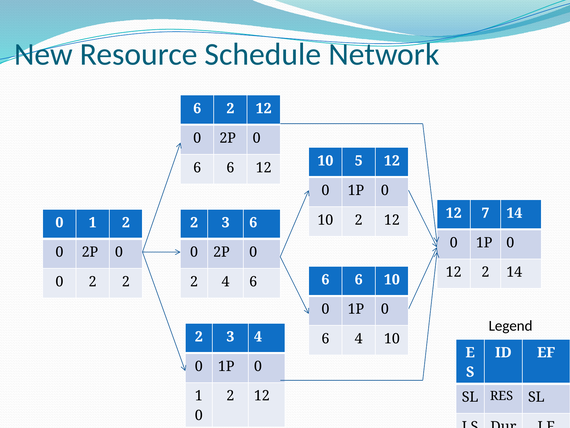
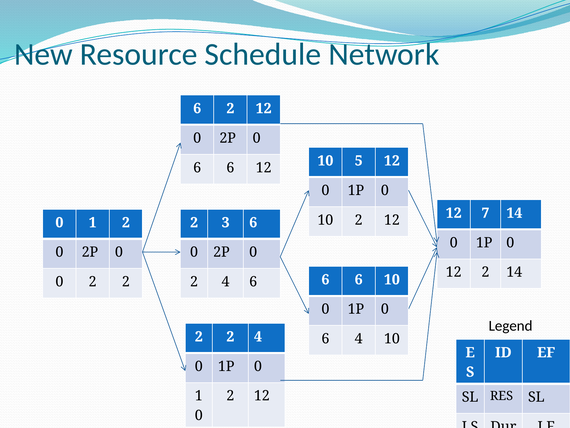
3: 3 -> 2 (230, 336)
